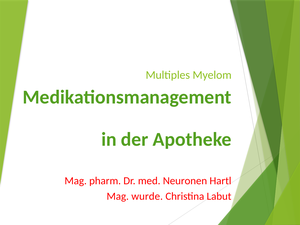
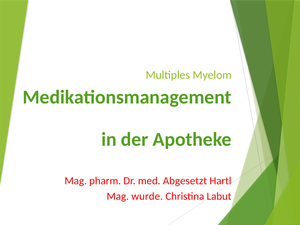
Neuronen: Neuronen -> Abgesetzt (185, 181)
